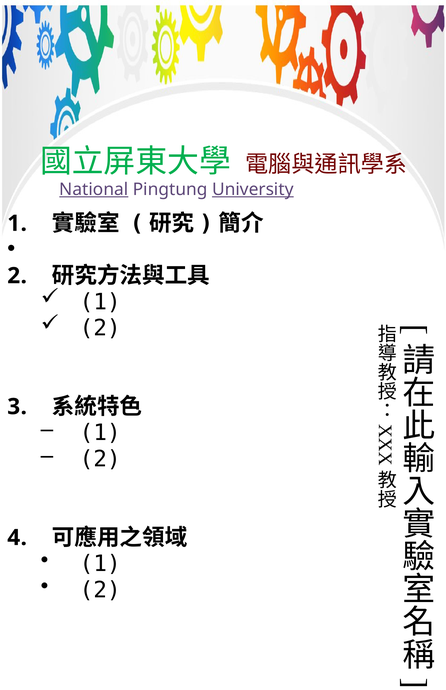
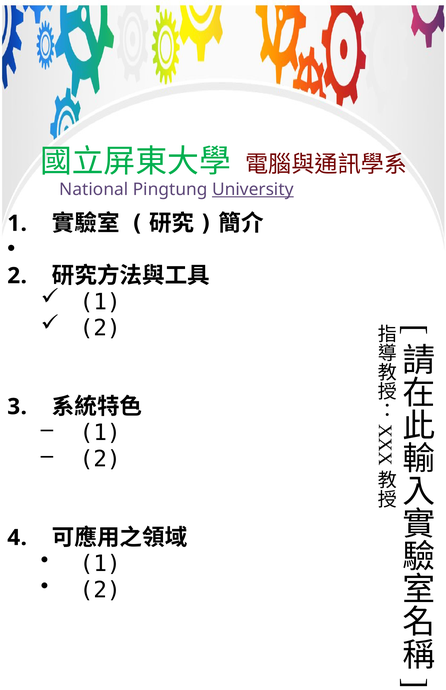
National underline: present -> none (94, 189)
